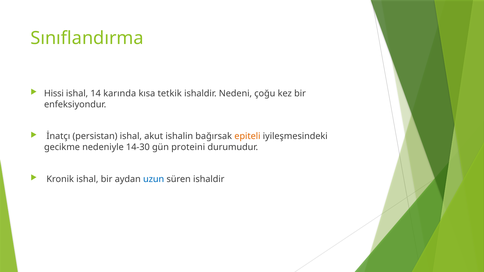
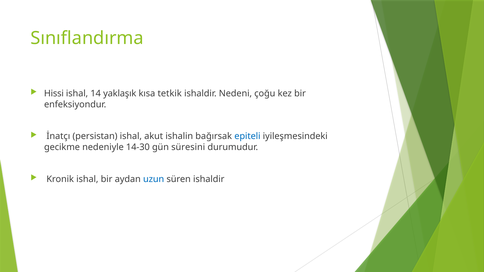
karında: karında -> yaklaşık (120, 94)
epiteli colour: orange -> blue (247, 136)
proteini: proteini -> süresini (188, 147)
